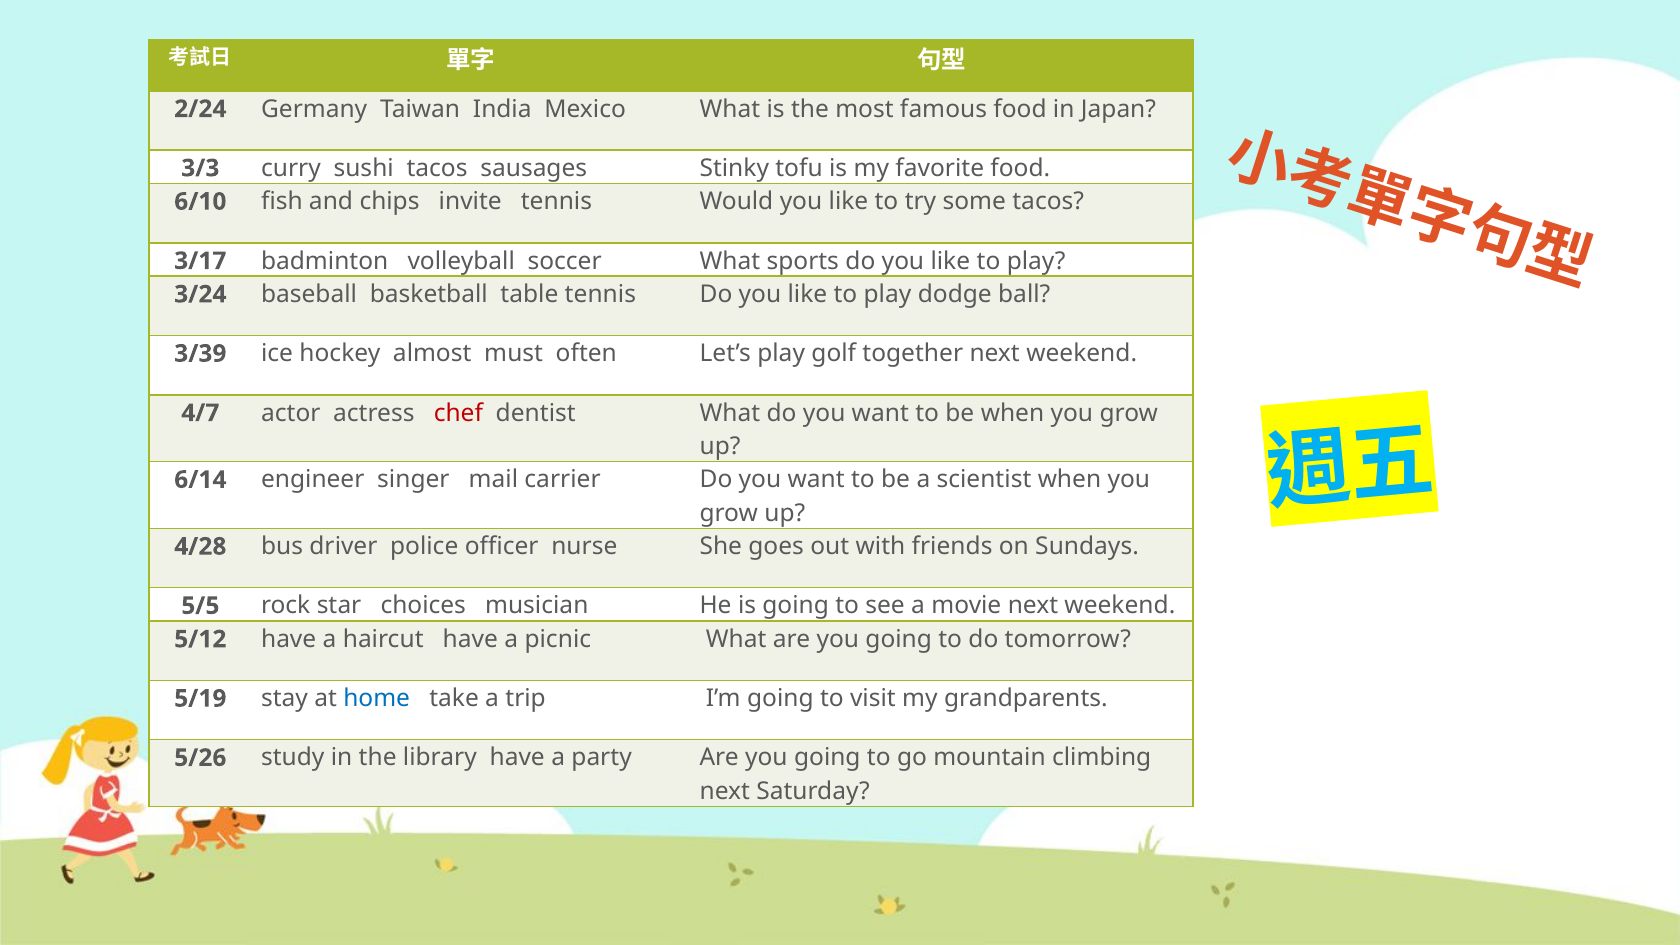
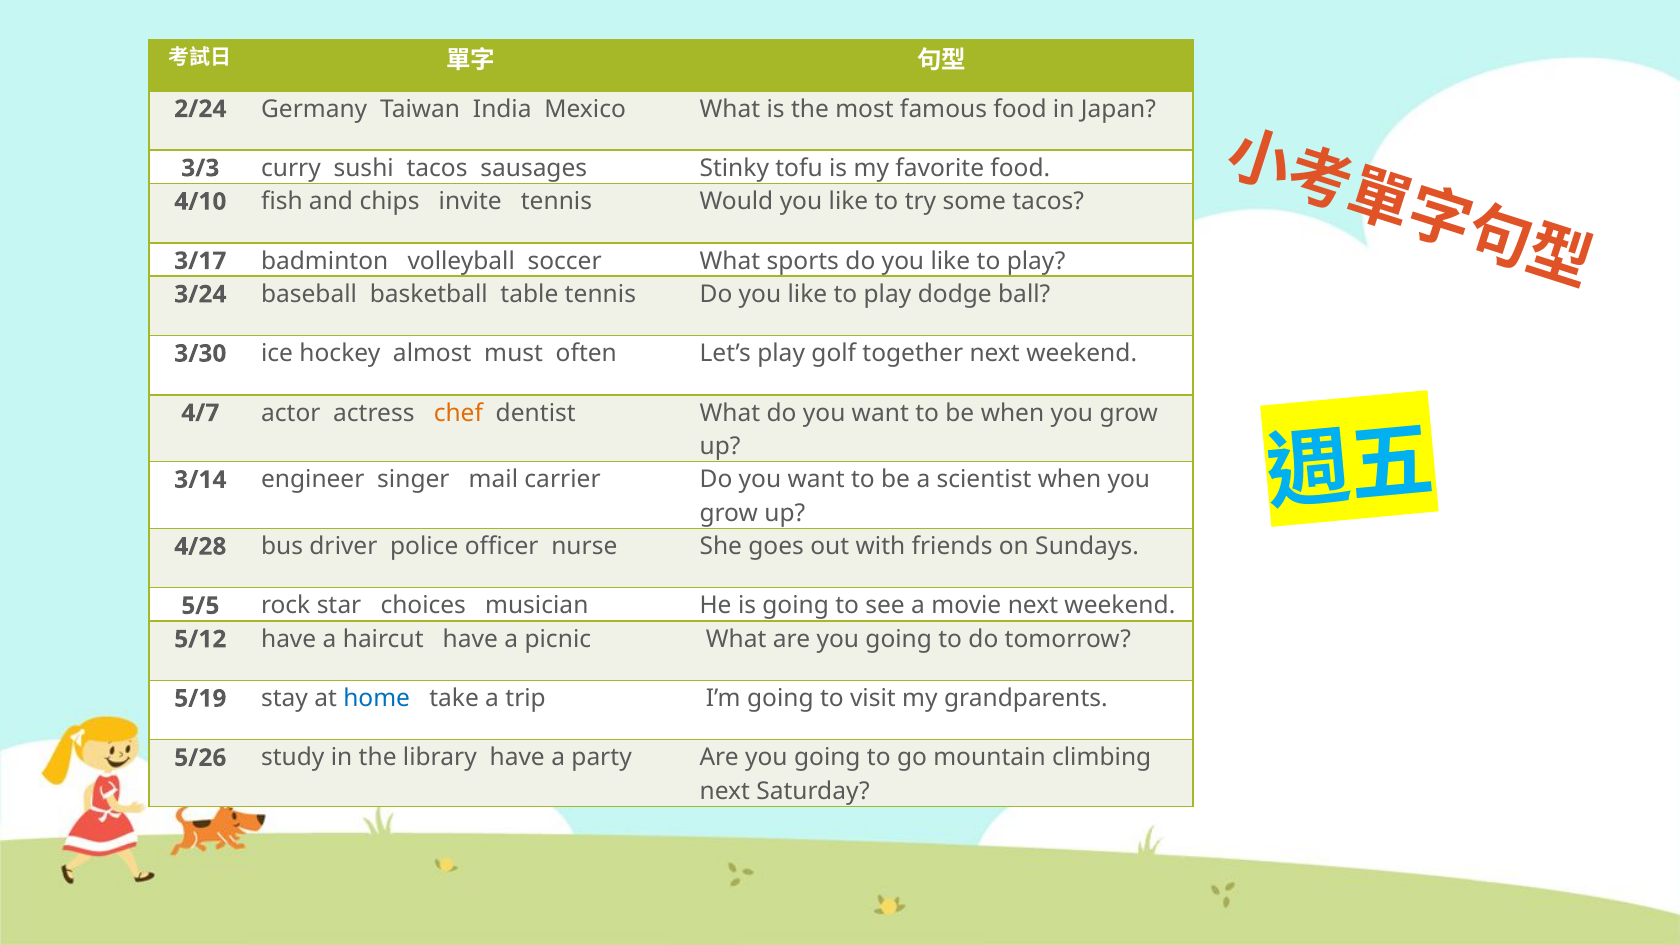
6/10: 6/10 -> 4/10 (200, 202)
3/39: 3/39 -> 3/30 (200, 354)
chef colour: red -> orange (458, 413)
6/14: 6/14 -> 3/14 (200, 480)
